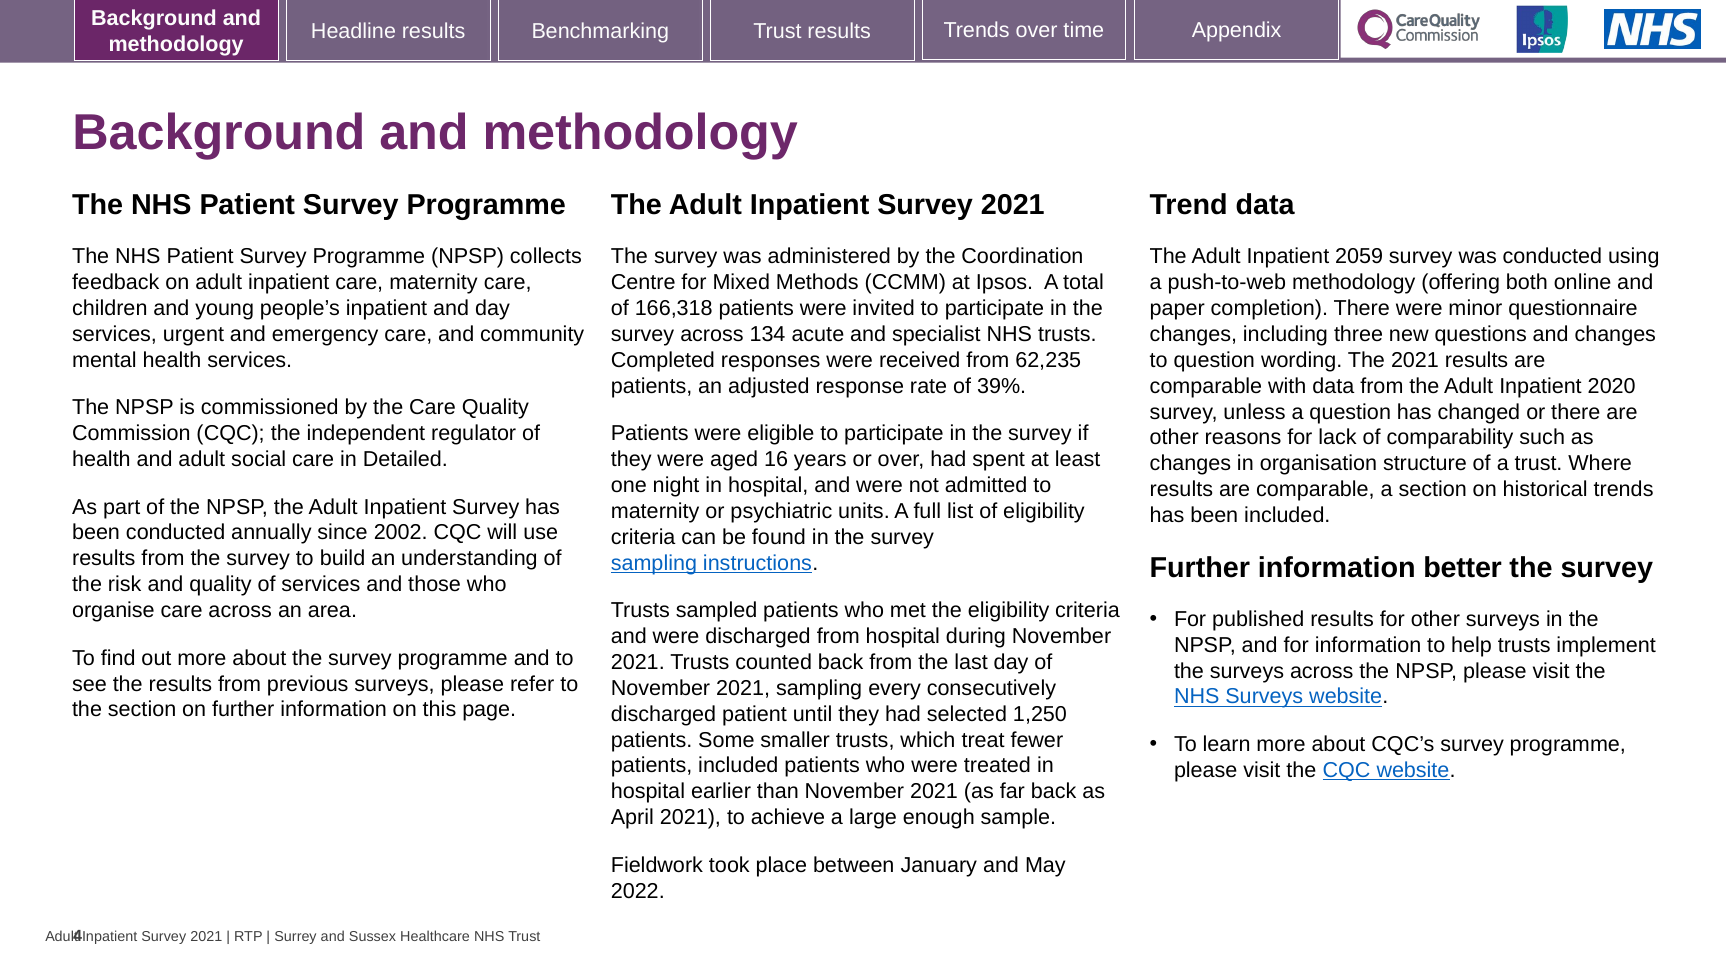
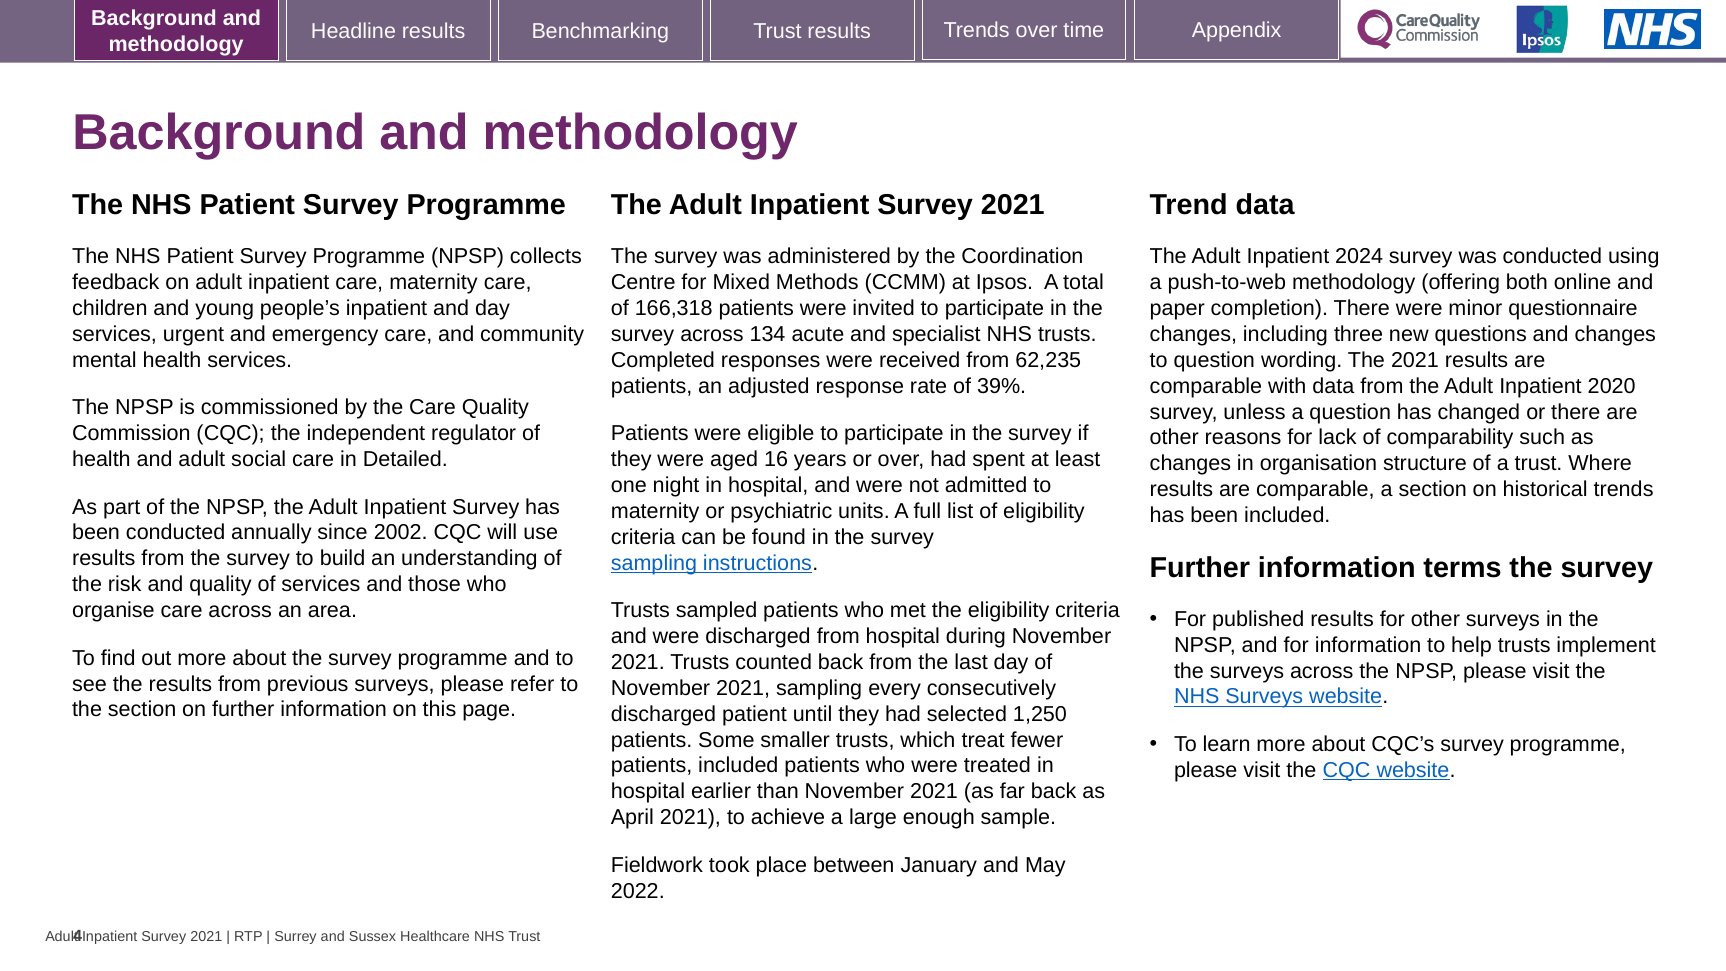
2059: 2059 -> 2024 (1359, 257)
better: better -> terms (1463, 568)
